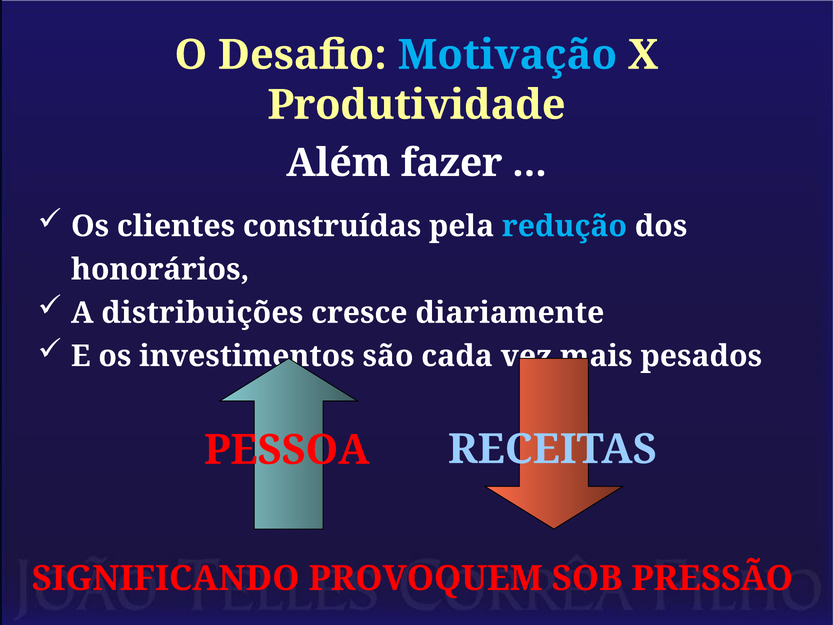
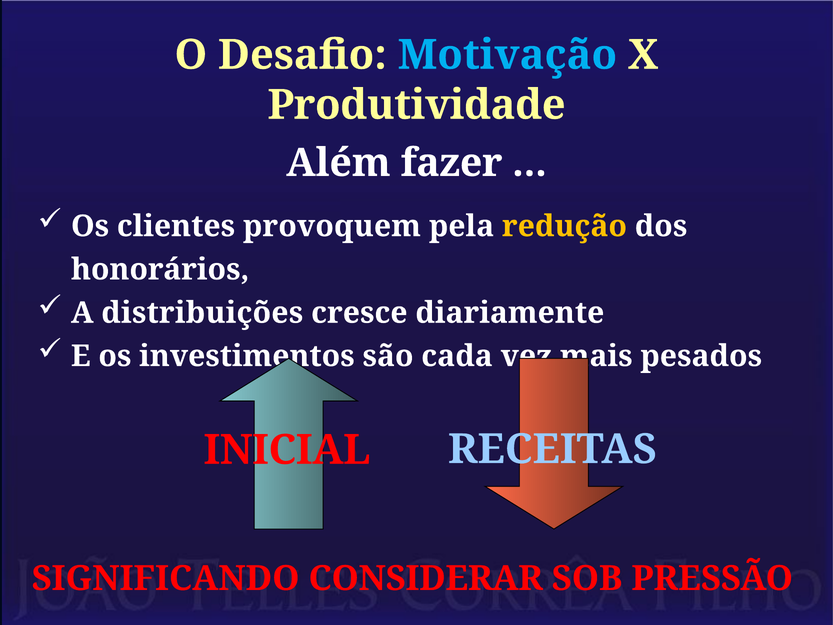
construídas: construídas -> provoquem (332, 226)
redução colour: light blue -> yellow (564, 226)
PESSOA: PESSOA -> INICIAL (287, 450)
PROVOQUEM: PROVOQUEM -> CONSIDERAR (426, 578)
